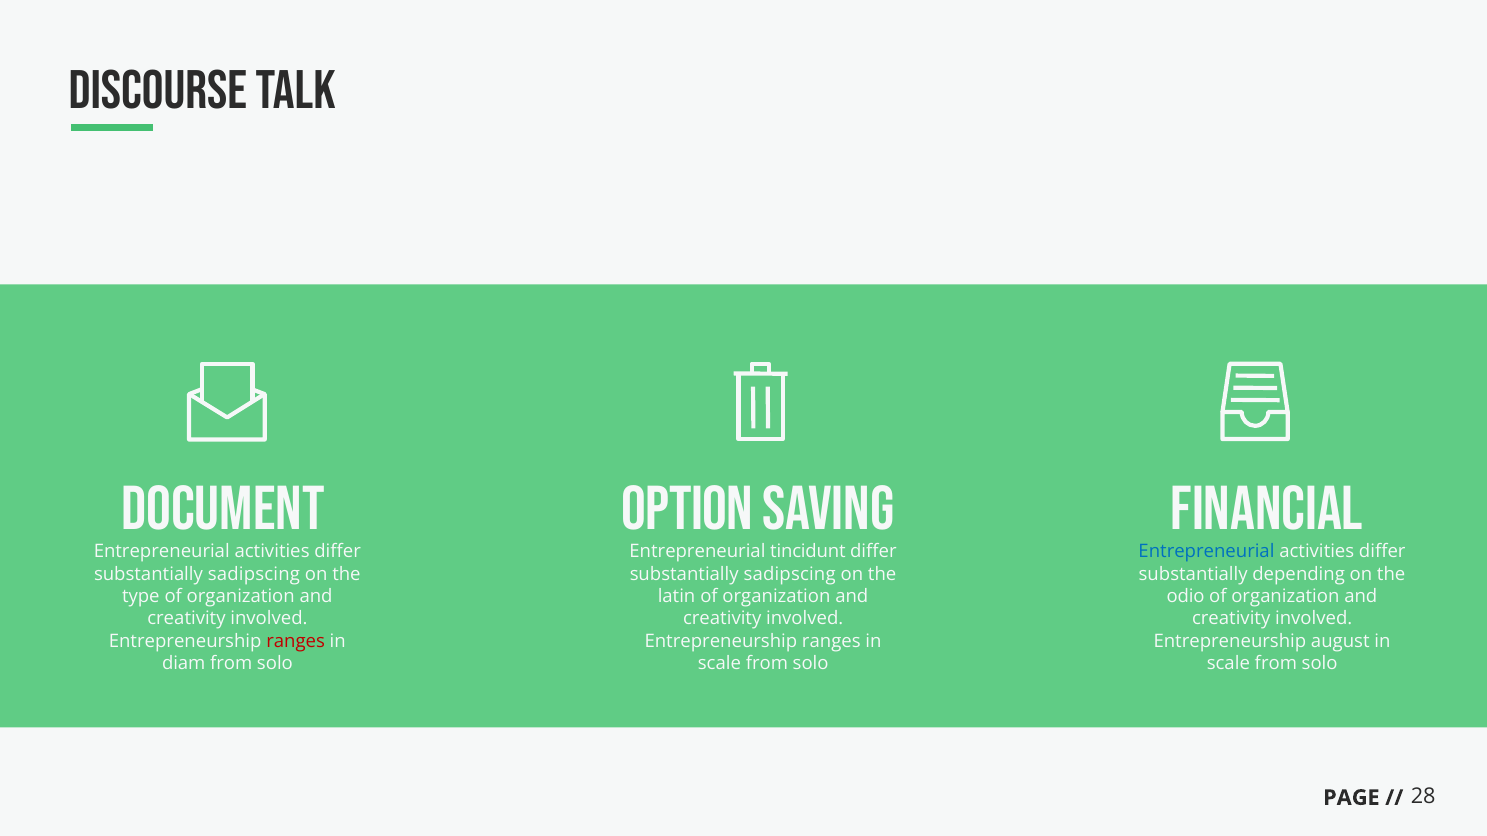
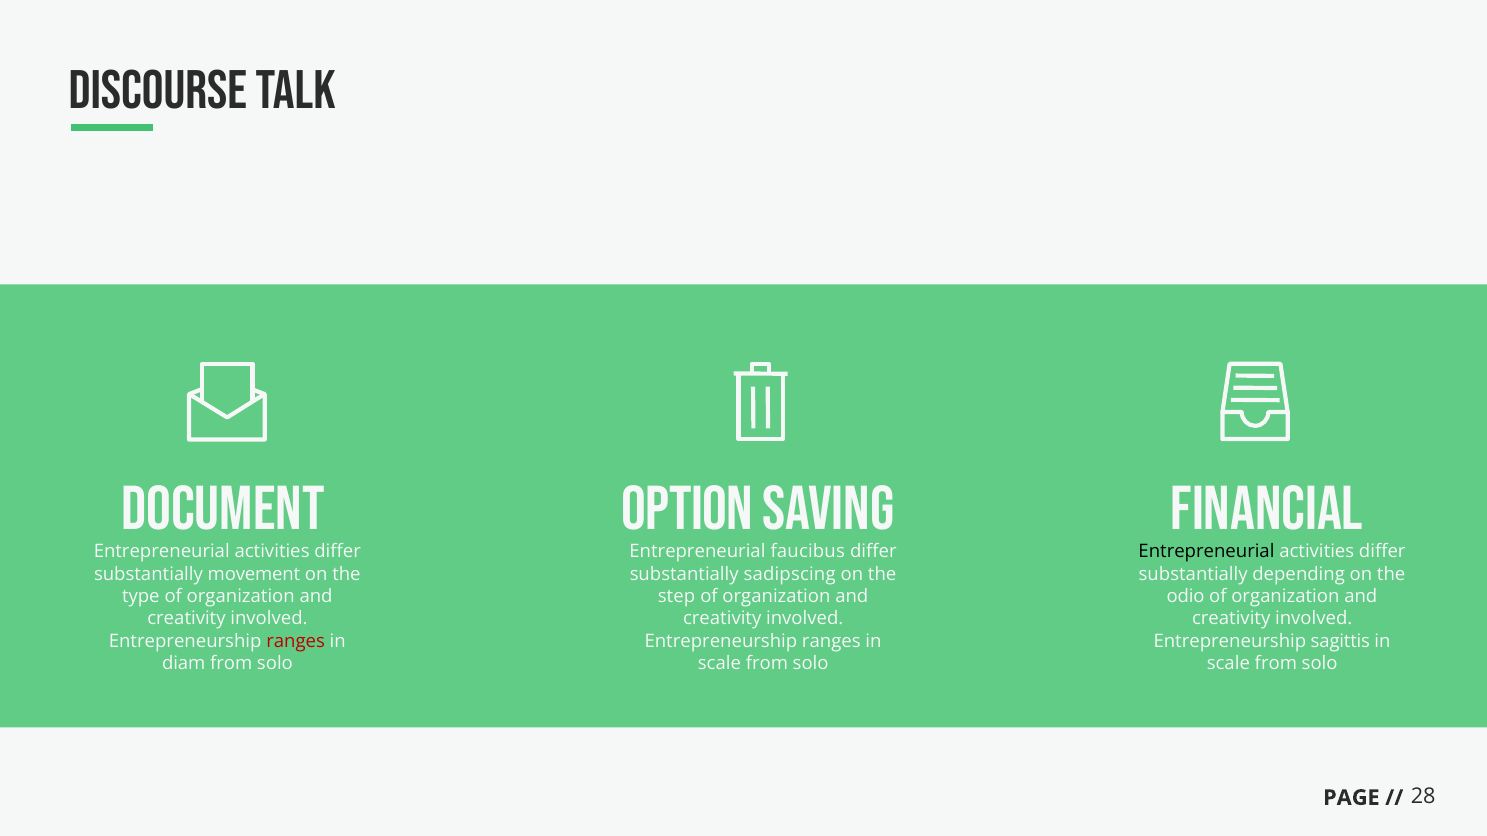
tincidunt: tincidunt -> faucibus (808, 552)
Entrepreneurial colour: blue -> black (1206, 552)
sadipscing: sadipscing -> movement (254, 574)
latin: latin -> step (677, 597)
august: august -> sagittis (1340, 641)
